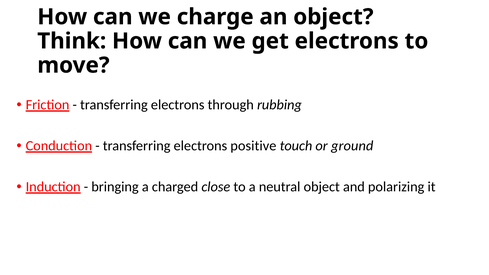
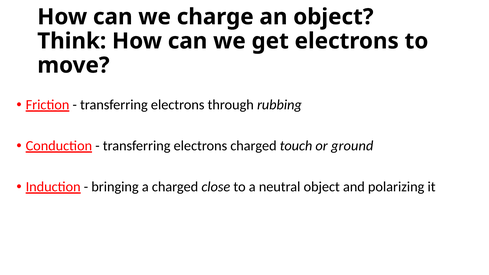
electrons positive: positive -> charged (253, 146)
